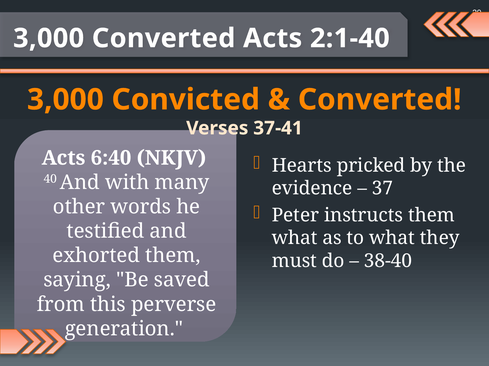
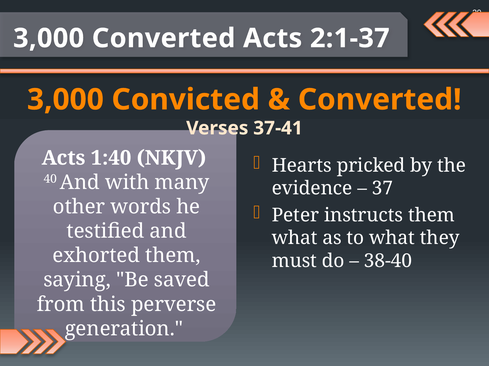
2:1-40: 2:1-40 -> 2:1-37 (350, 38)
6:40: 6:40 -> 1:40 (111, 158)
